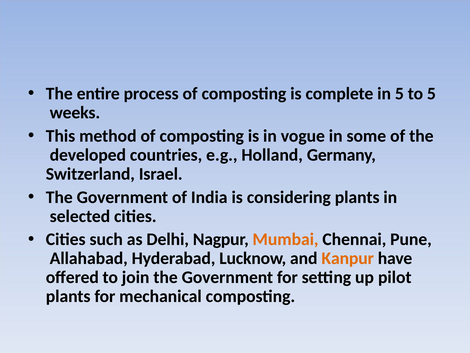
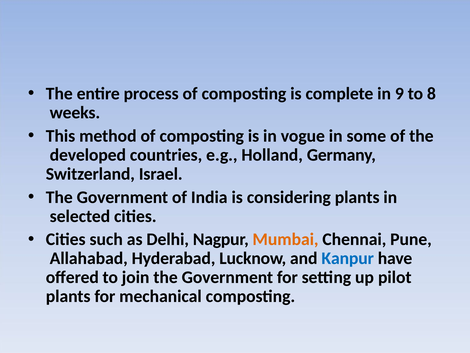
in 5: 5 -> 9 (399, 93)
to 5: 5 -> 8 (431, 93)
Kanpur colour: orange -> blue (348, 258)
